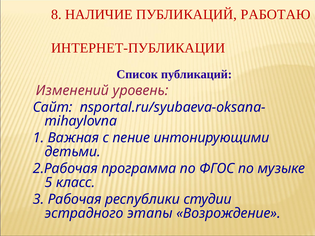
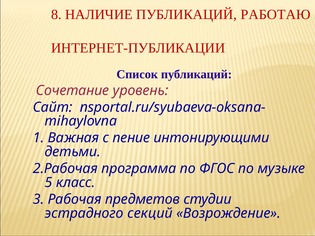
Изменений: Изменений -> Сочетание (73, 91)
республики: республики -> предметов (143, 199)
этапы: этапы -> секций (150, 213)
